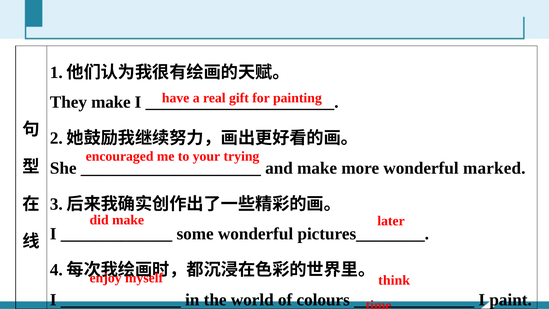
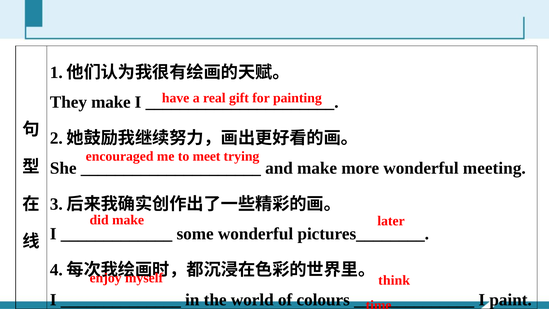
your: your -> meet (207, 156)
marked: marked -> meeting (494, 168)
